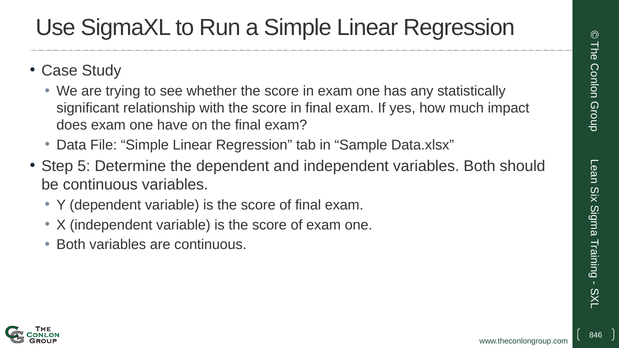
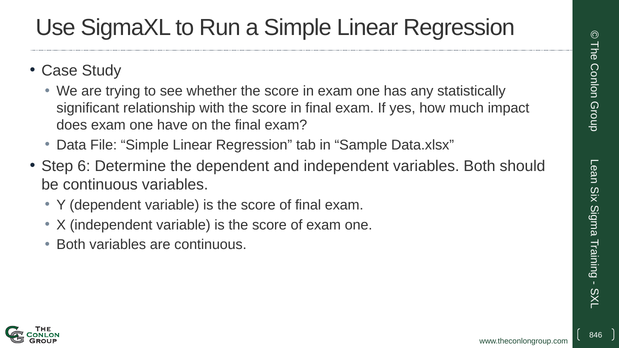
5: 5 -> 6 (84, 166)
